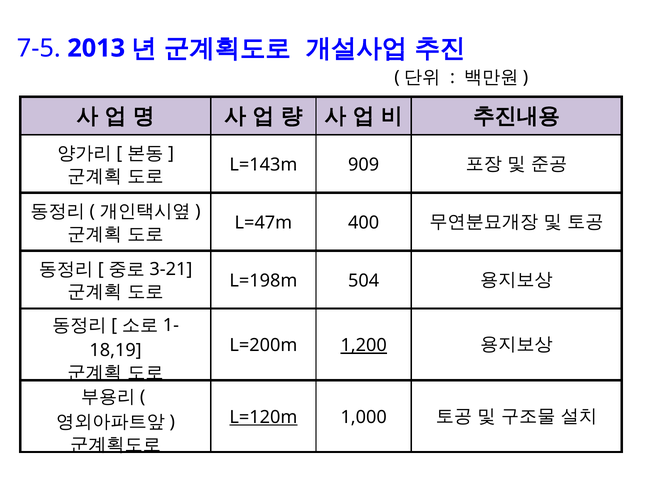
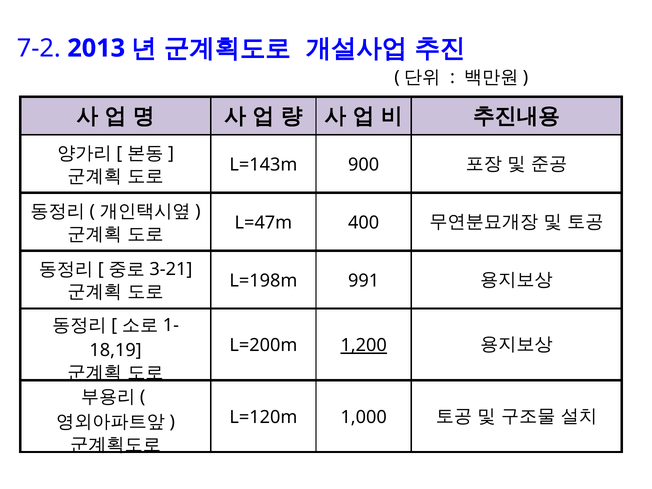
7-5: 7-5 -> 7-2 (39, 48)
909: 909 -> 900 (364, 165)
504: 504 -> 991 (364, 281)
L=120m underline: present -> none (263, 417)
